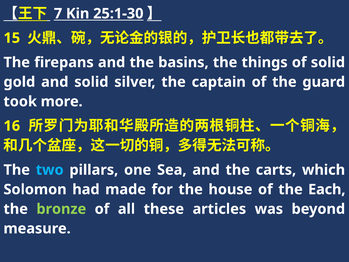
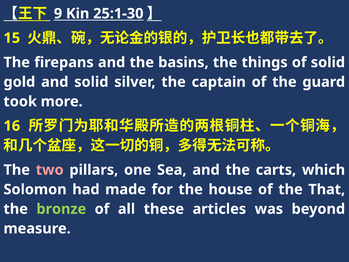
7: 7 -> 9 (58, 14)
two colour: light blue -> pink (50, 170)
Each: Each -> That (327, 189)
